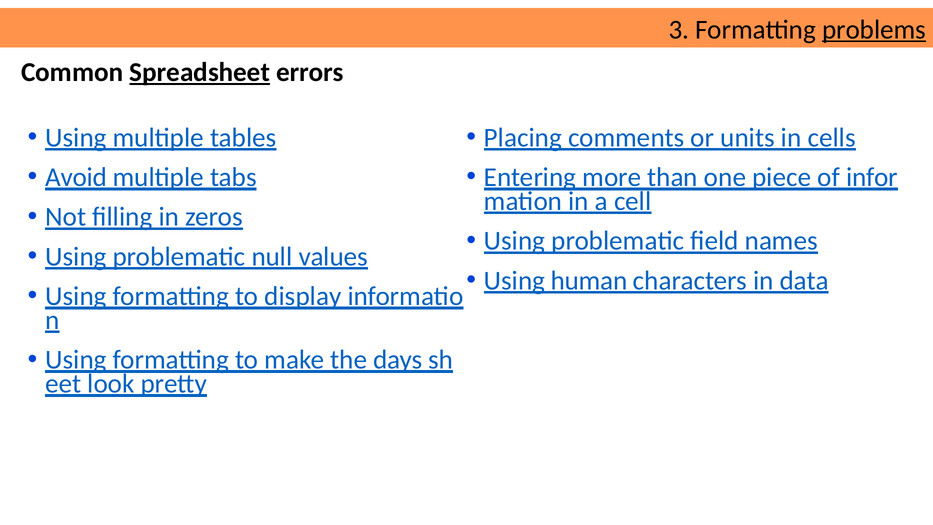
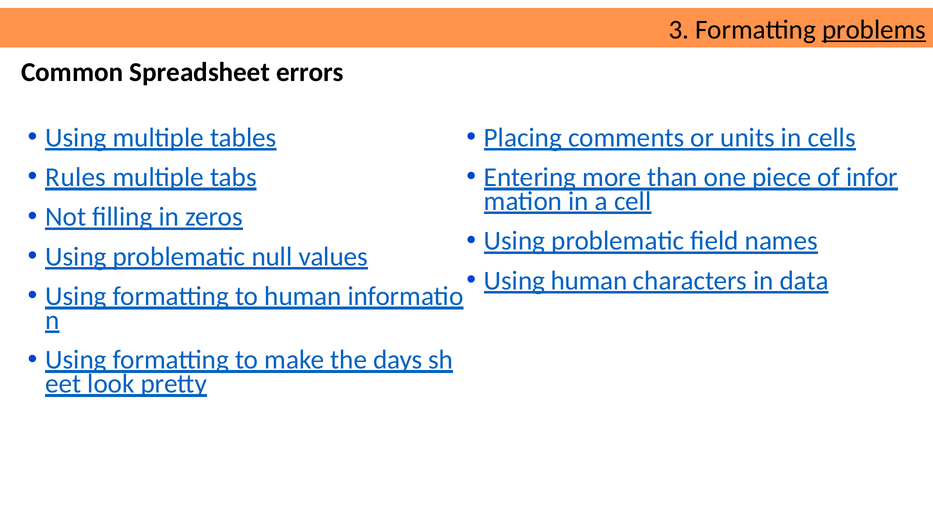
Spreadsheet underline: present -> none (200, 72)
Avoid: Avoid -> Rules (76, 177)
to display: display -> human (303, 296)
